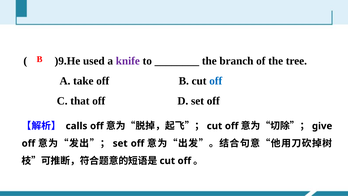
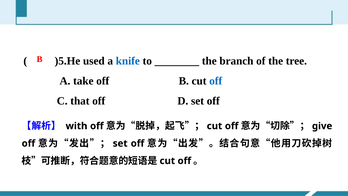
)9.He: )9.He -> )5.He (67, 61)
knife colour: purple -> blue (128, 61)
calls: calls -> with (77, 126)
